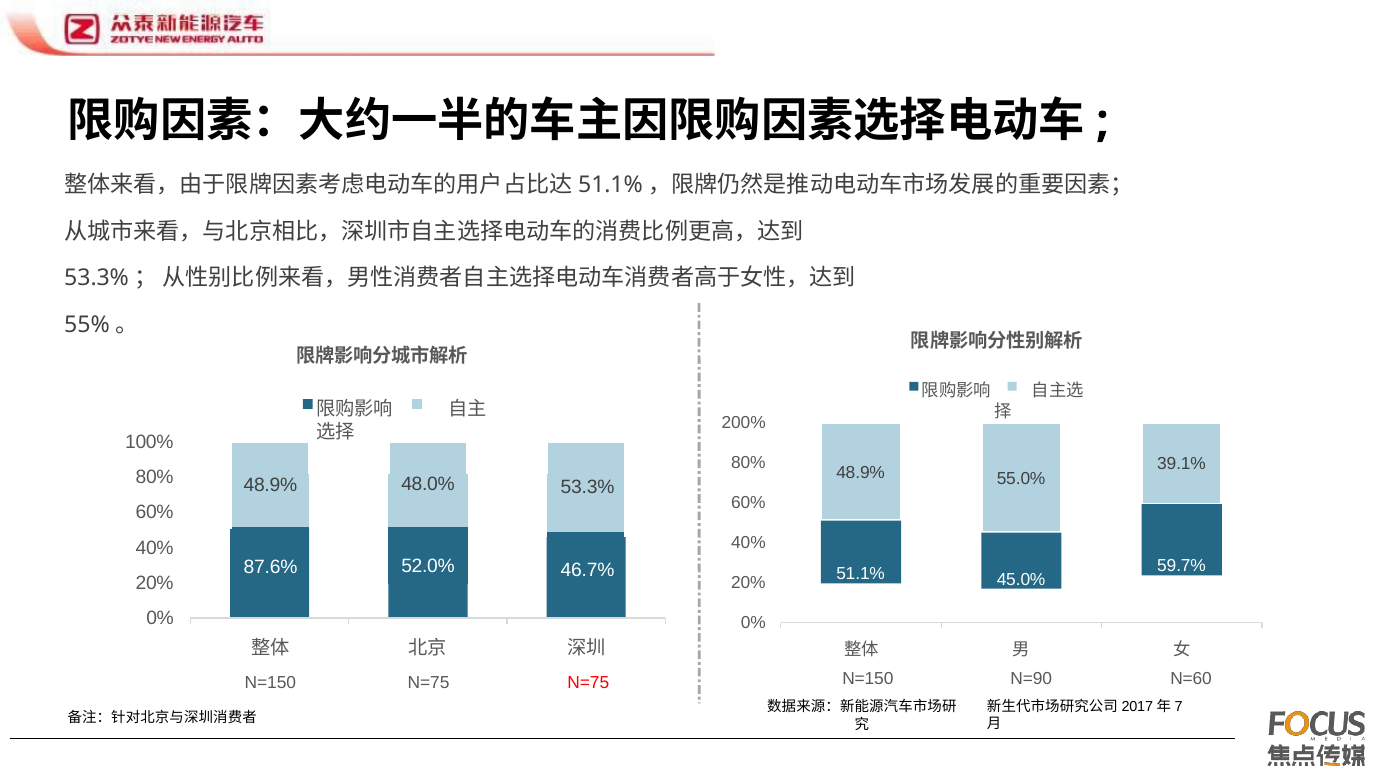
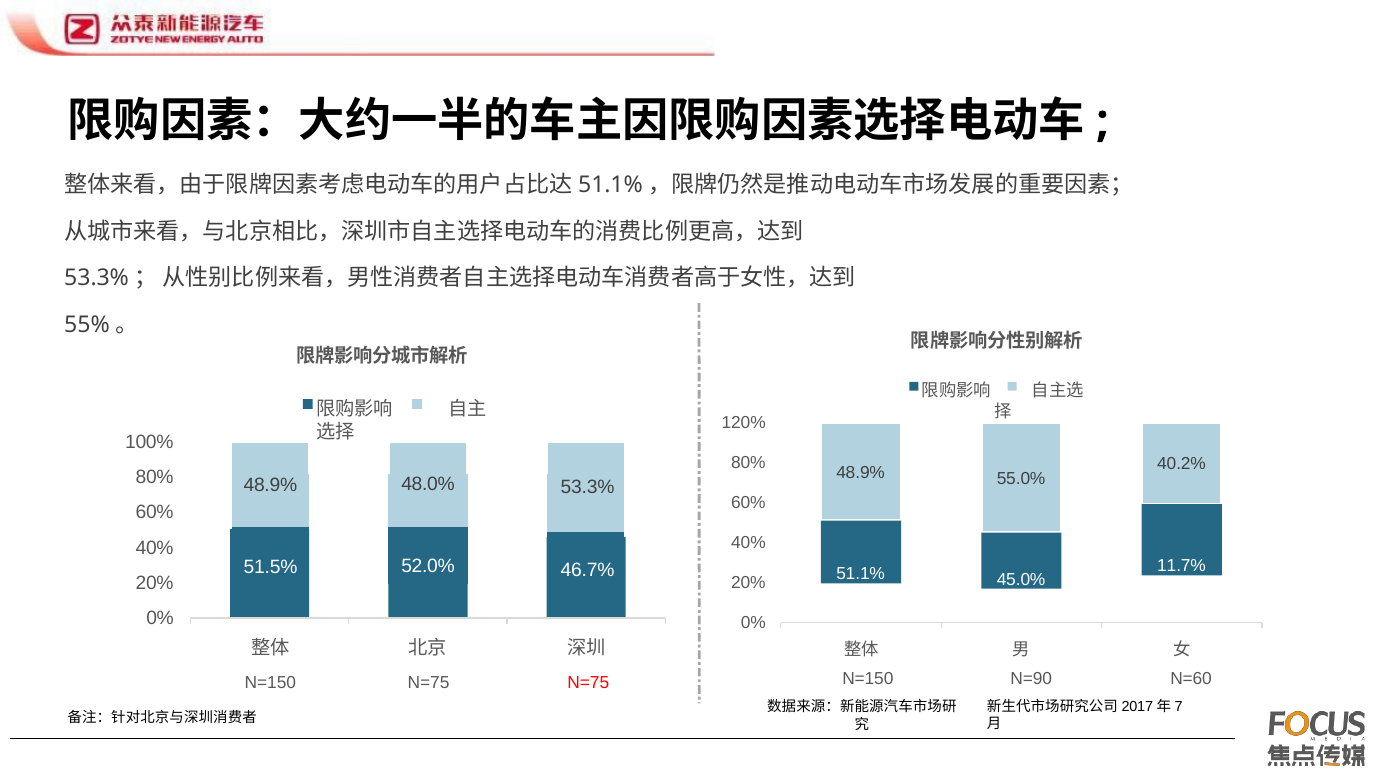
200%: 200% -> 120% (744, 423)
39.1%: 39.1% -> 40.2% (1182, 464)
59.7%: 59.7% -> 11.7% (1182, 566)
87.6%: 87.6% -> 51.5% (271, 567)
